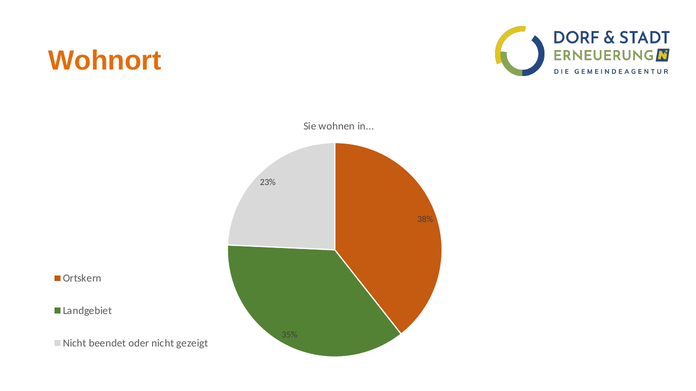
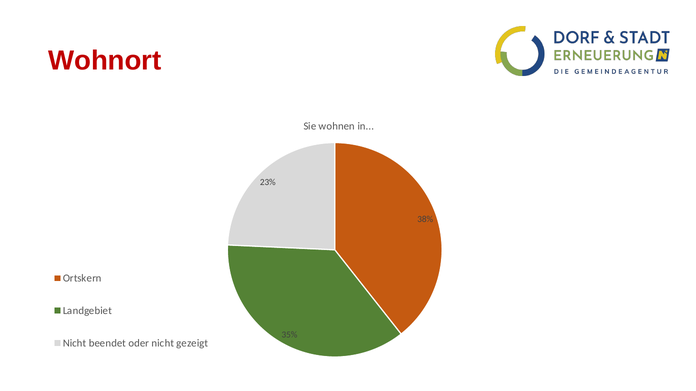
Wohnort colour: orange -> red (105, 61)
